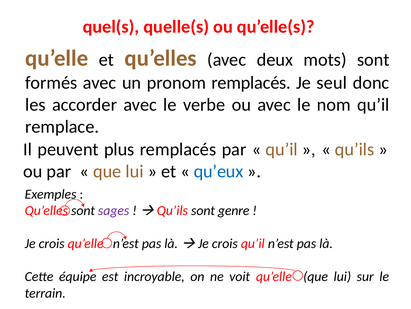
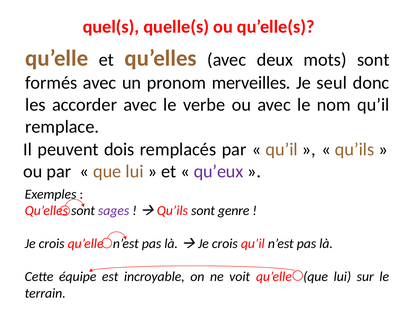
pronom remplacés: remplacés -> merveilles (251, 82)
plus: plus -> dois (119, 149)
qu’eux colour: blue -> purple (219, 171)
